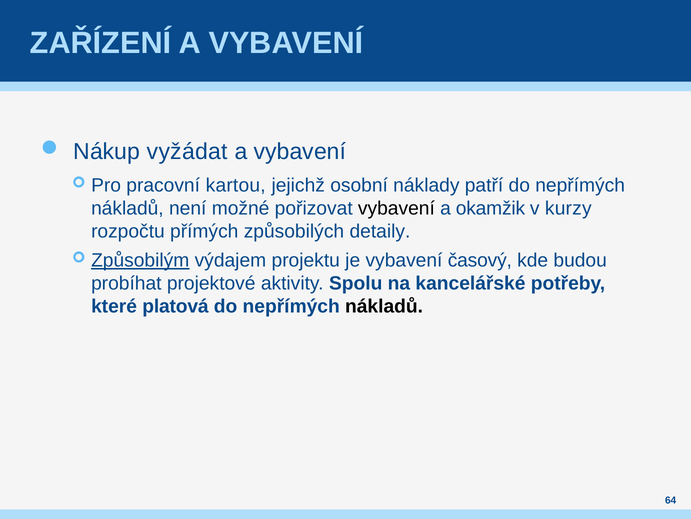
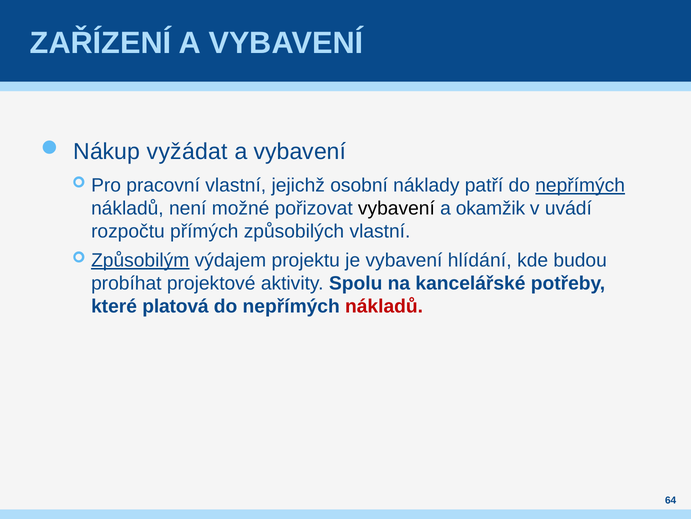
pracovní kartou: kartou -> vlastní (236, 185)
nepřímých underline: none -> present (580, 185)
kurzy: kurzy -> uvádí (568, 208)
způsobilých detaily: detaily -> vlastní (380, 231)
časový: časový -> hlídání (480, 260)
nákladů colour: black -> red (384, 306)
